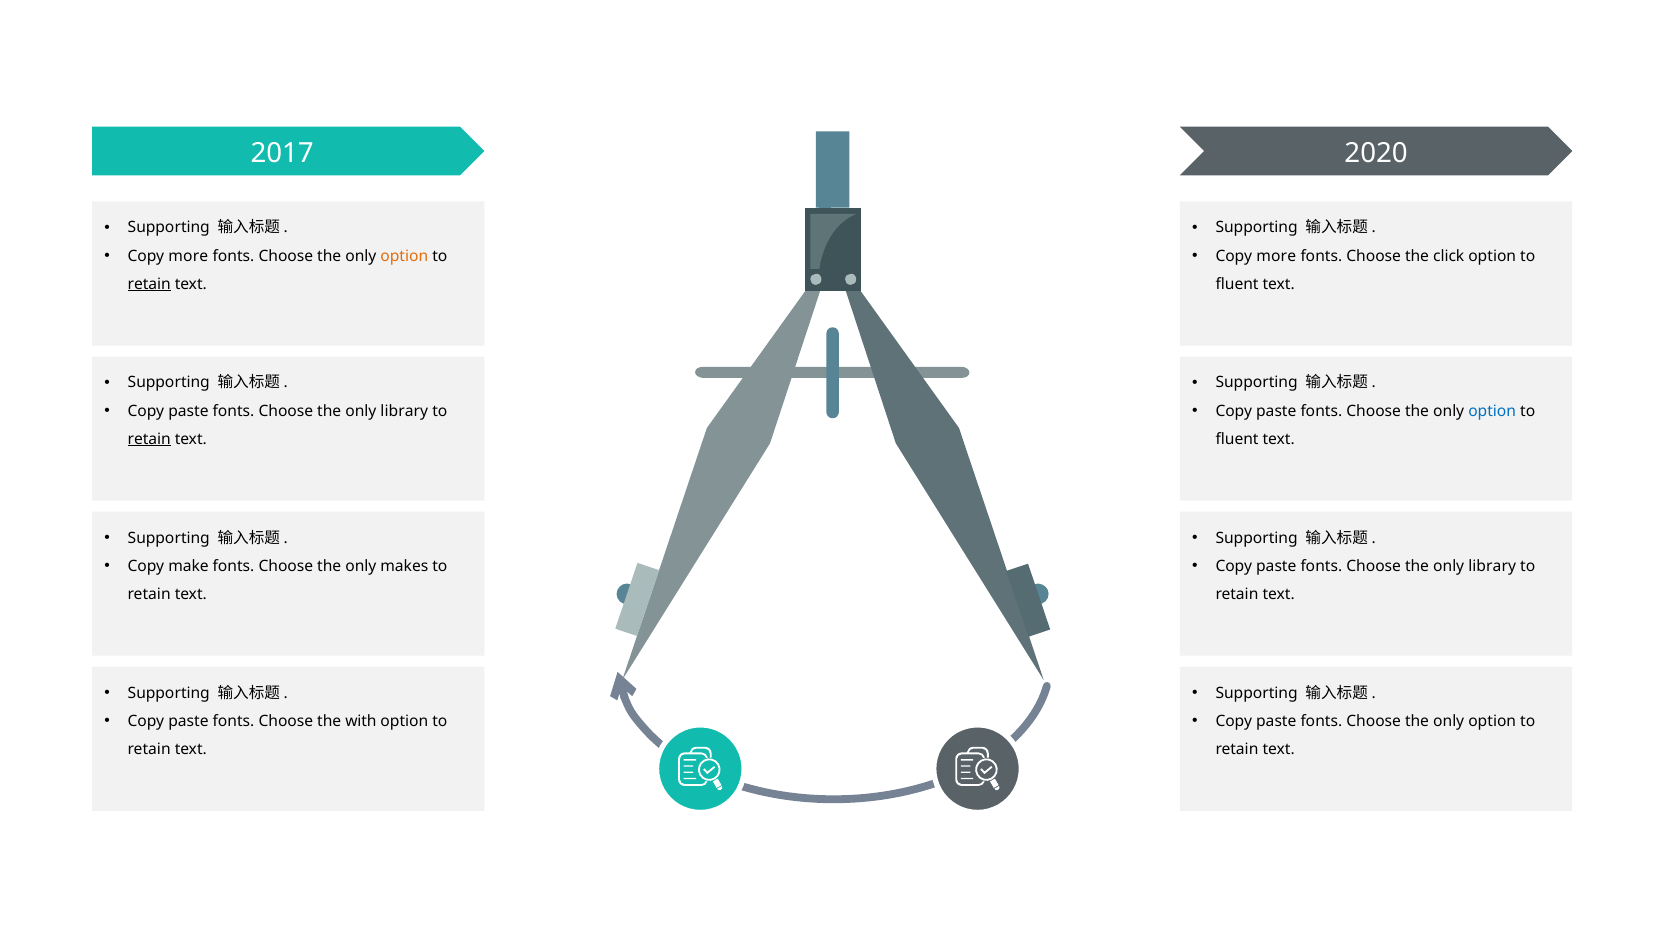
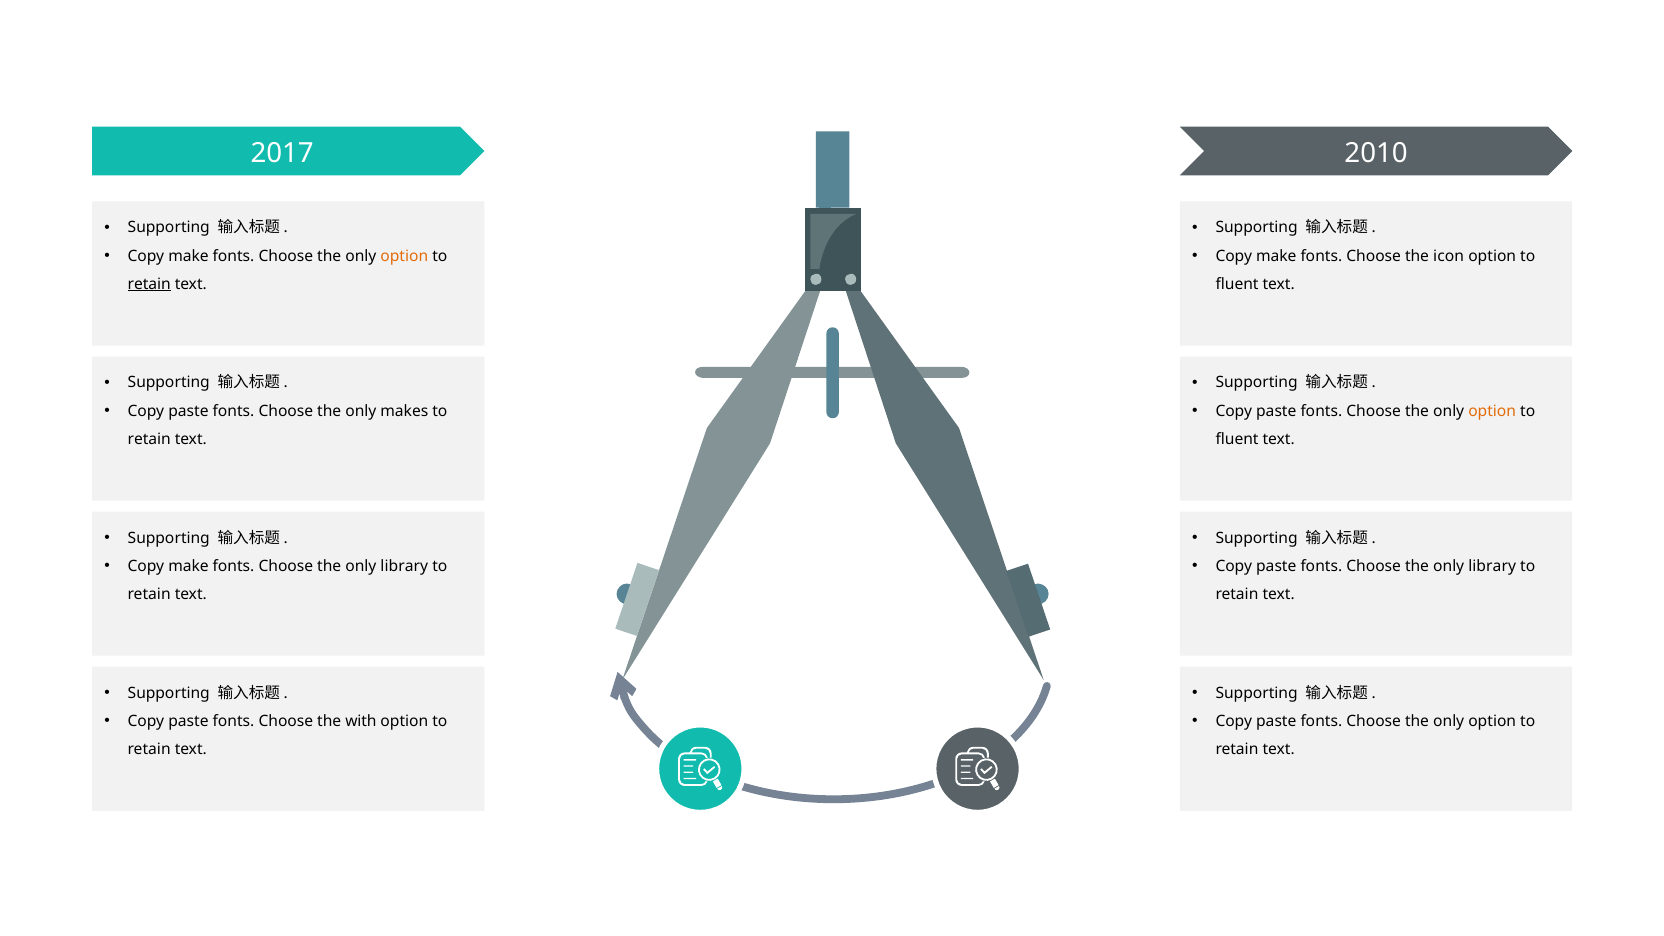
2020: 2020 -> 2010 (1376, 153)
more: more -> make (188, 256)
more: more -> make (1276, 256)
click: click -> icon (1449, 256)
library: library -> makes (404, 411)
option colour: blue -> orange (1492, 411)
retain underline: present -> none (149, 439)
makes: makes -> library (404, 566)
